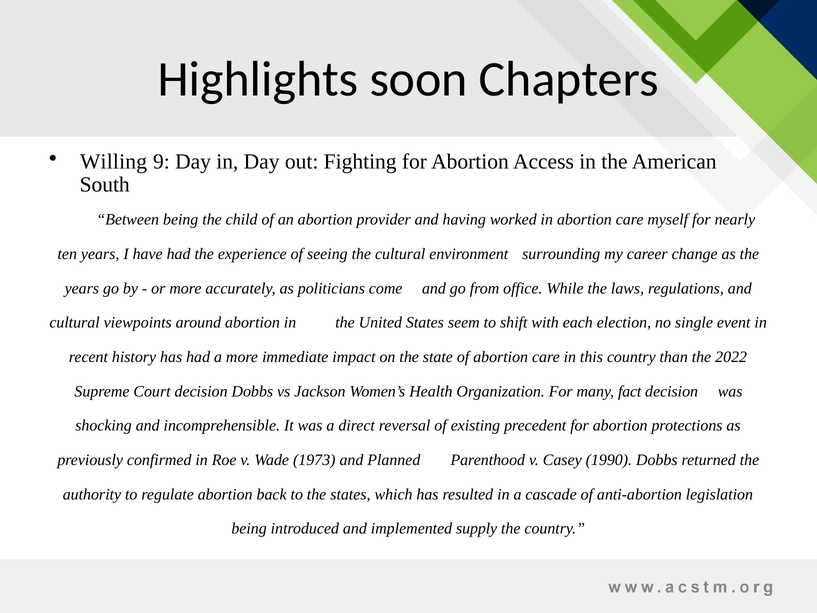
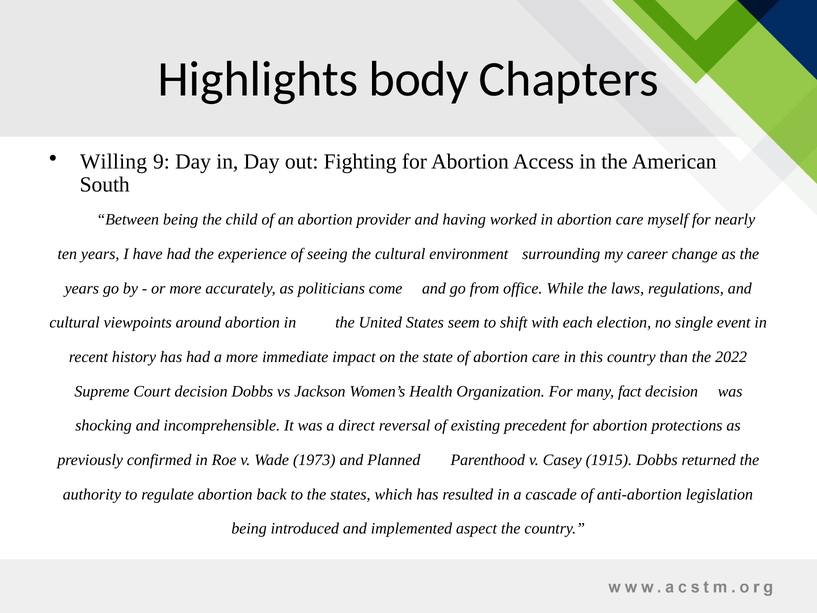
soon: soon -> body (419, 79)
1990: 1990 -> 1915 (609, 460)
supply: supply -> aspect (477, 528)
